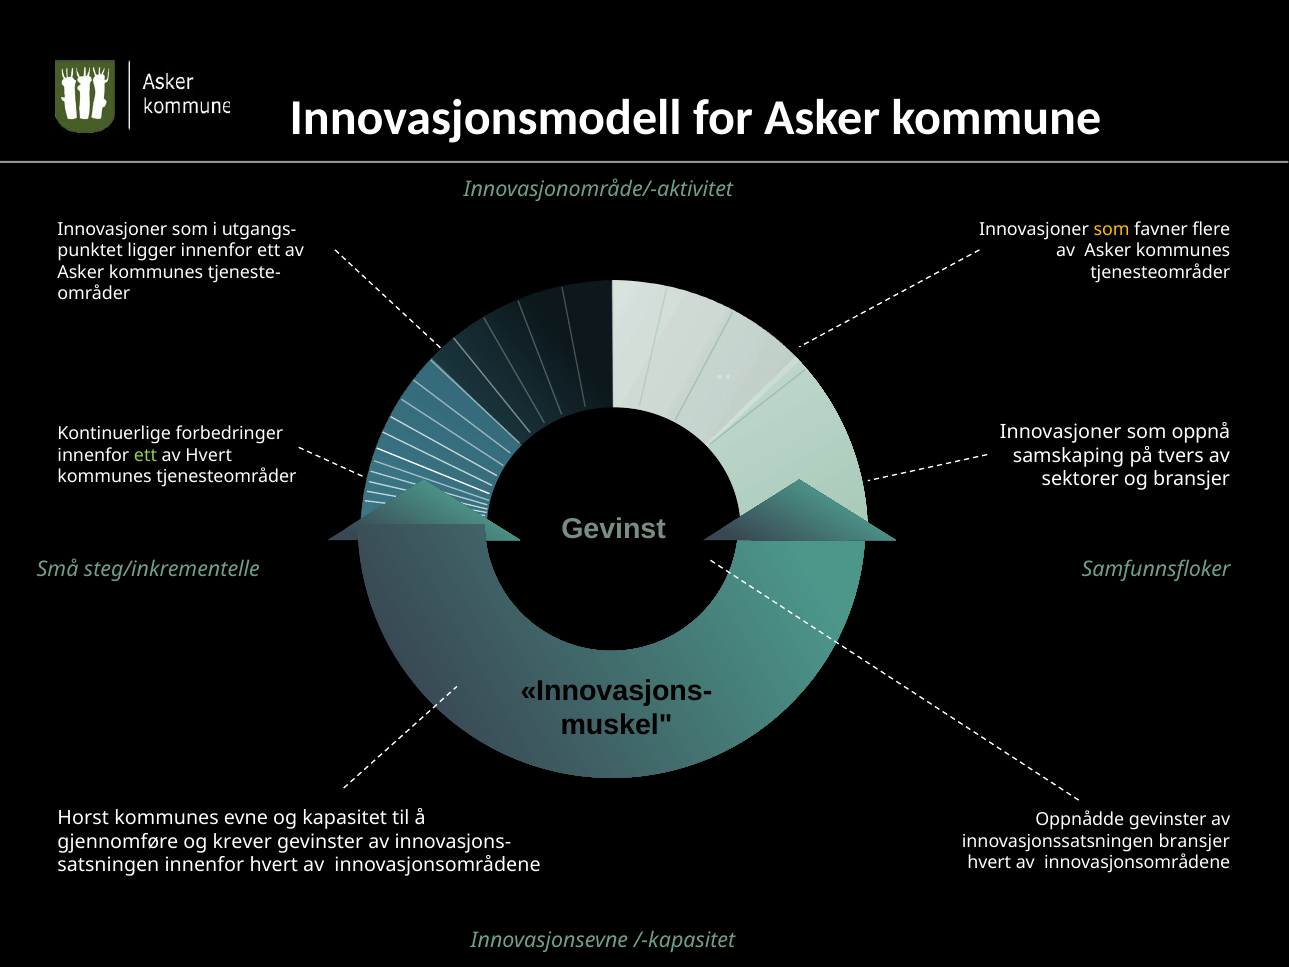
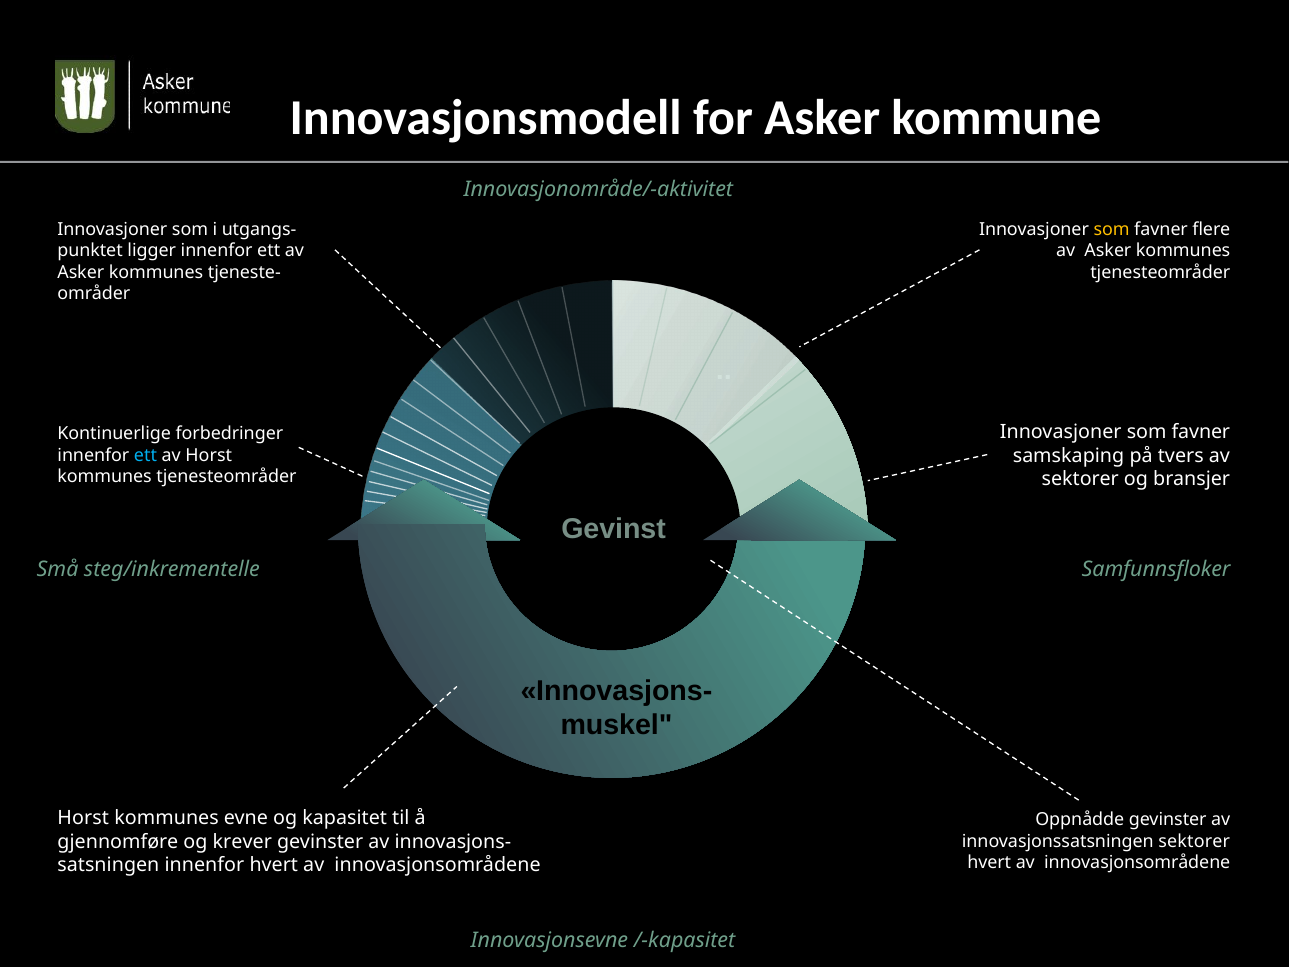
oppnå: oppnå -> favner (1201, 432)
ett colour: light green -> light blue (145, 455)
av Hvert: Hvert -> Horst (209, 455)
bransjer: bransjer -> sektorer (1194, 841)
